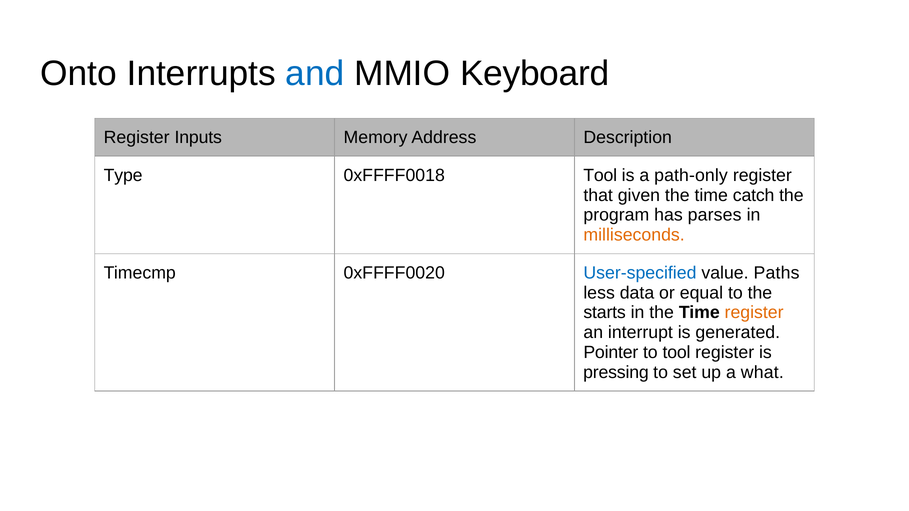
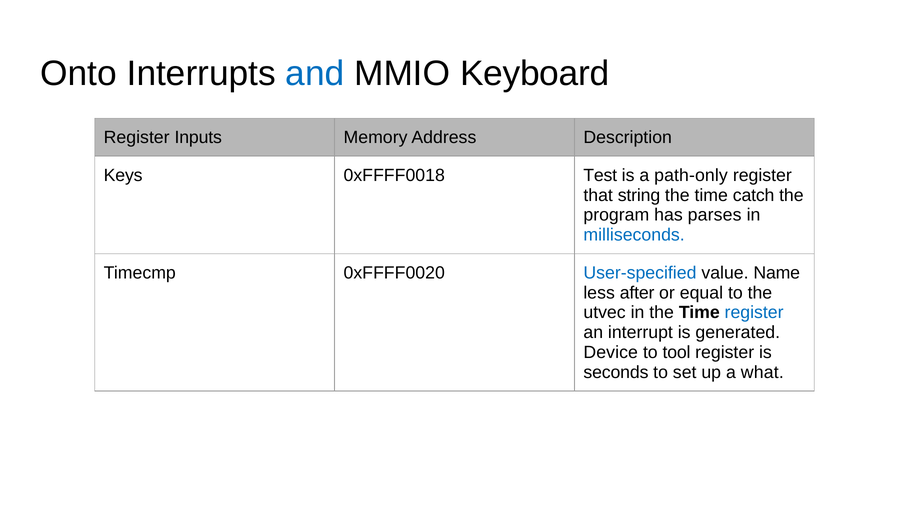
Type: Type -> Keys (123, 176)
0xFFFF0018 Tool: Tool -> Test (600, 176)
given: given -> string (639, 195)
milliseconds colour: orange -> blue (634, 235)
Paths: Paths -> Name (777, 273)
data: data -> after (637, 293)
starts: starts -> utvec (605, 313)
register colour: orange -> blue (754, 313)
Pointer: Pointer -> Device (611, 353)
pressing: pressing -> seconds (616, 372)
